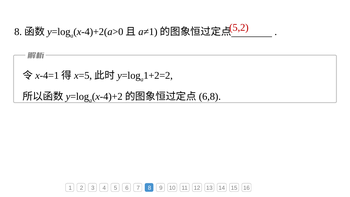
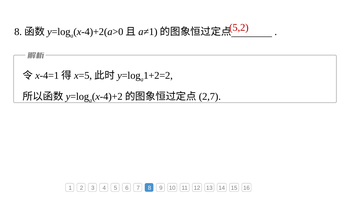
6,8: 6,8 -> 2,7 (210, 96)
